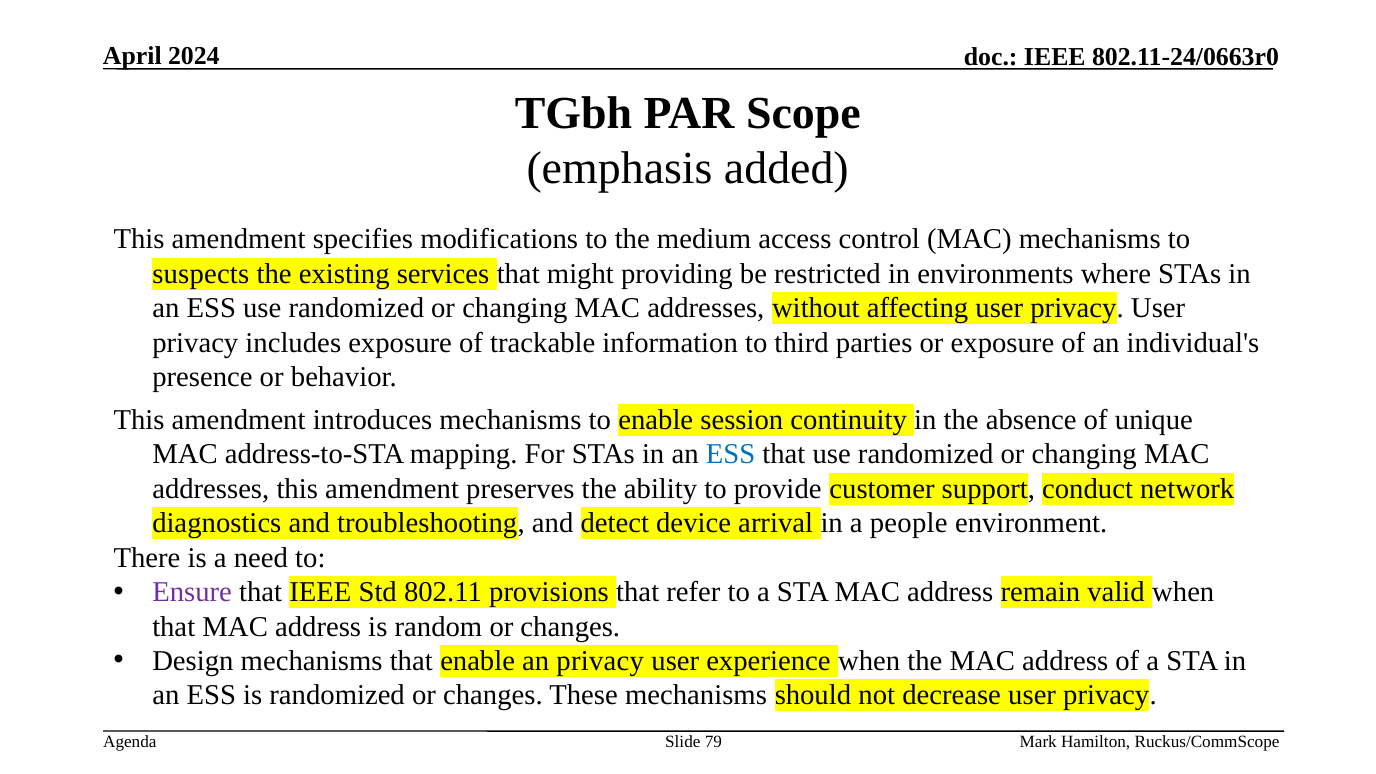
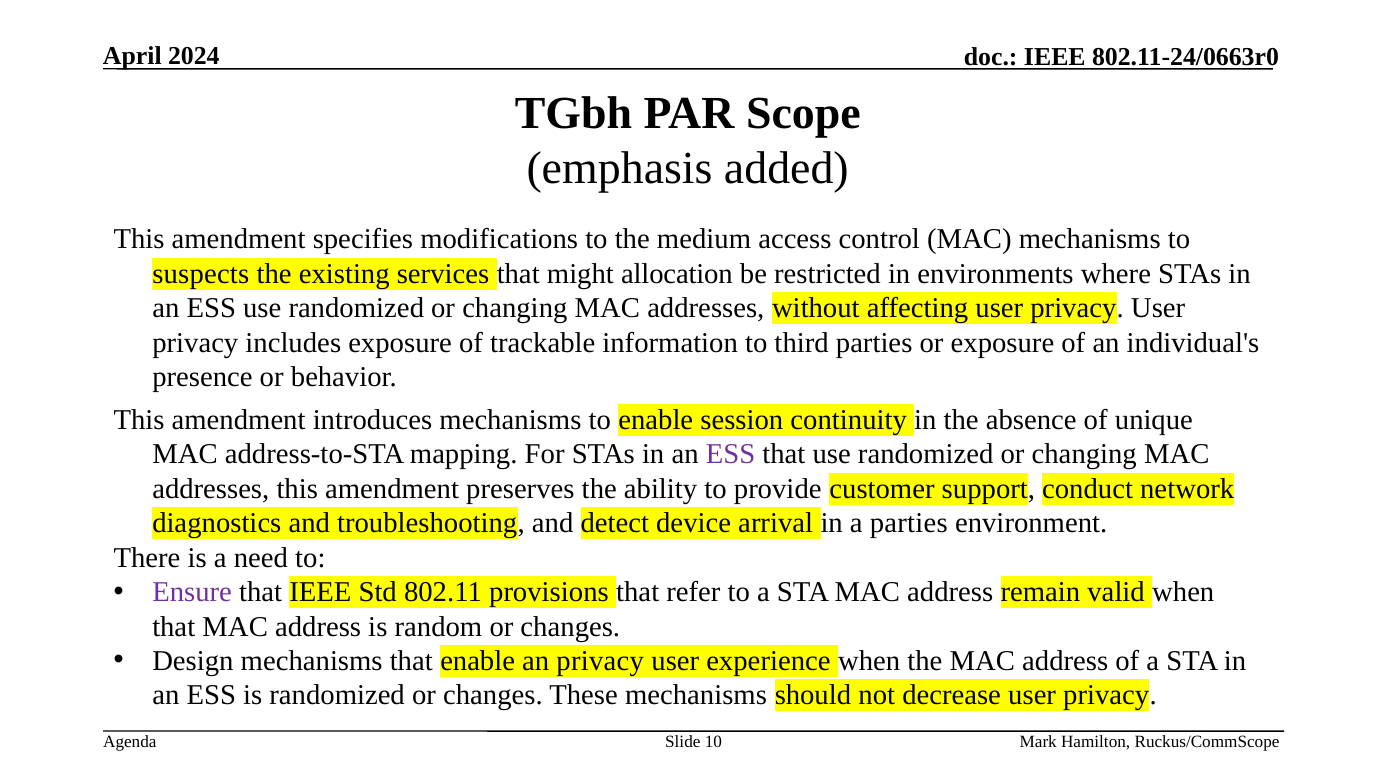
providing: providing -> allocation (677, 274)
ESS colour: blue -> purple (730, 455)
a people: people -> parties (909, 523)
79: 79 -> 10 (713, 742)
